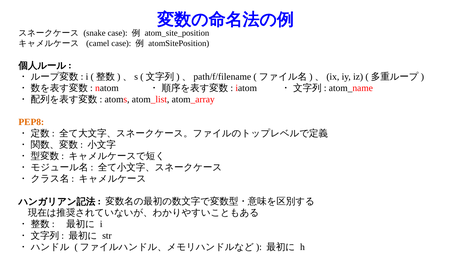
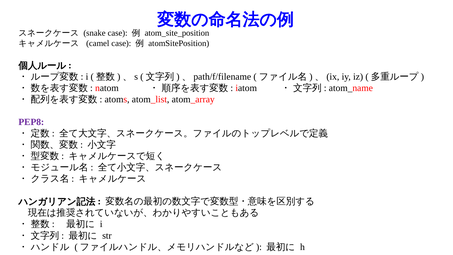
PEP8 colour: orange -> purple (31, 122)
